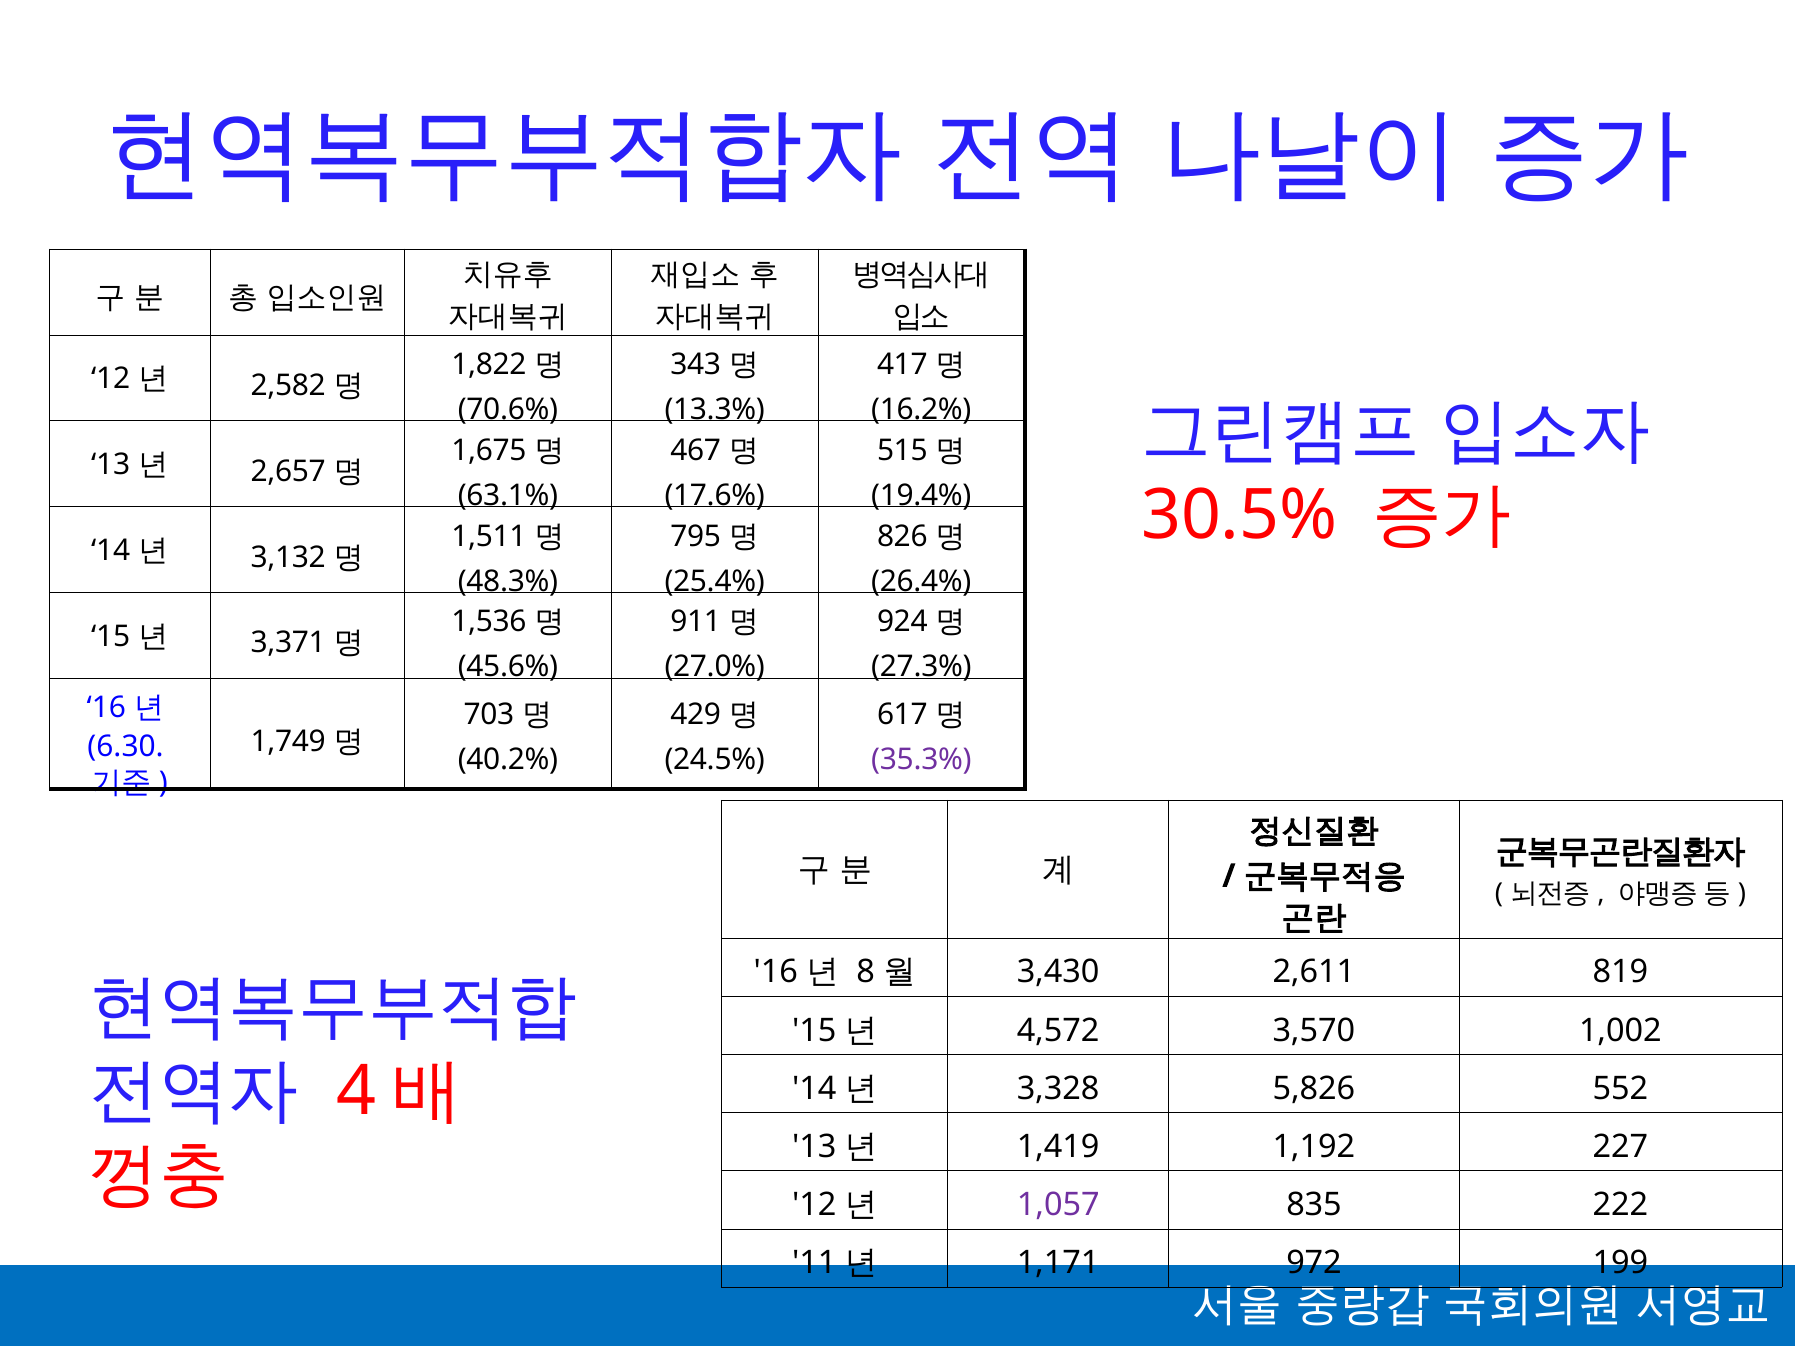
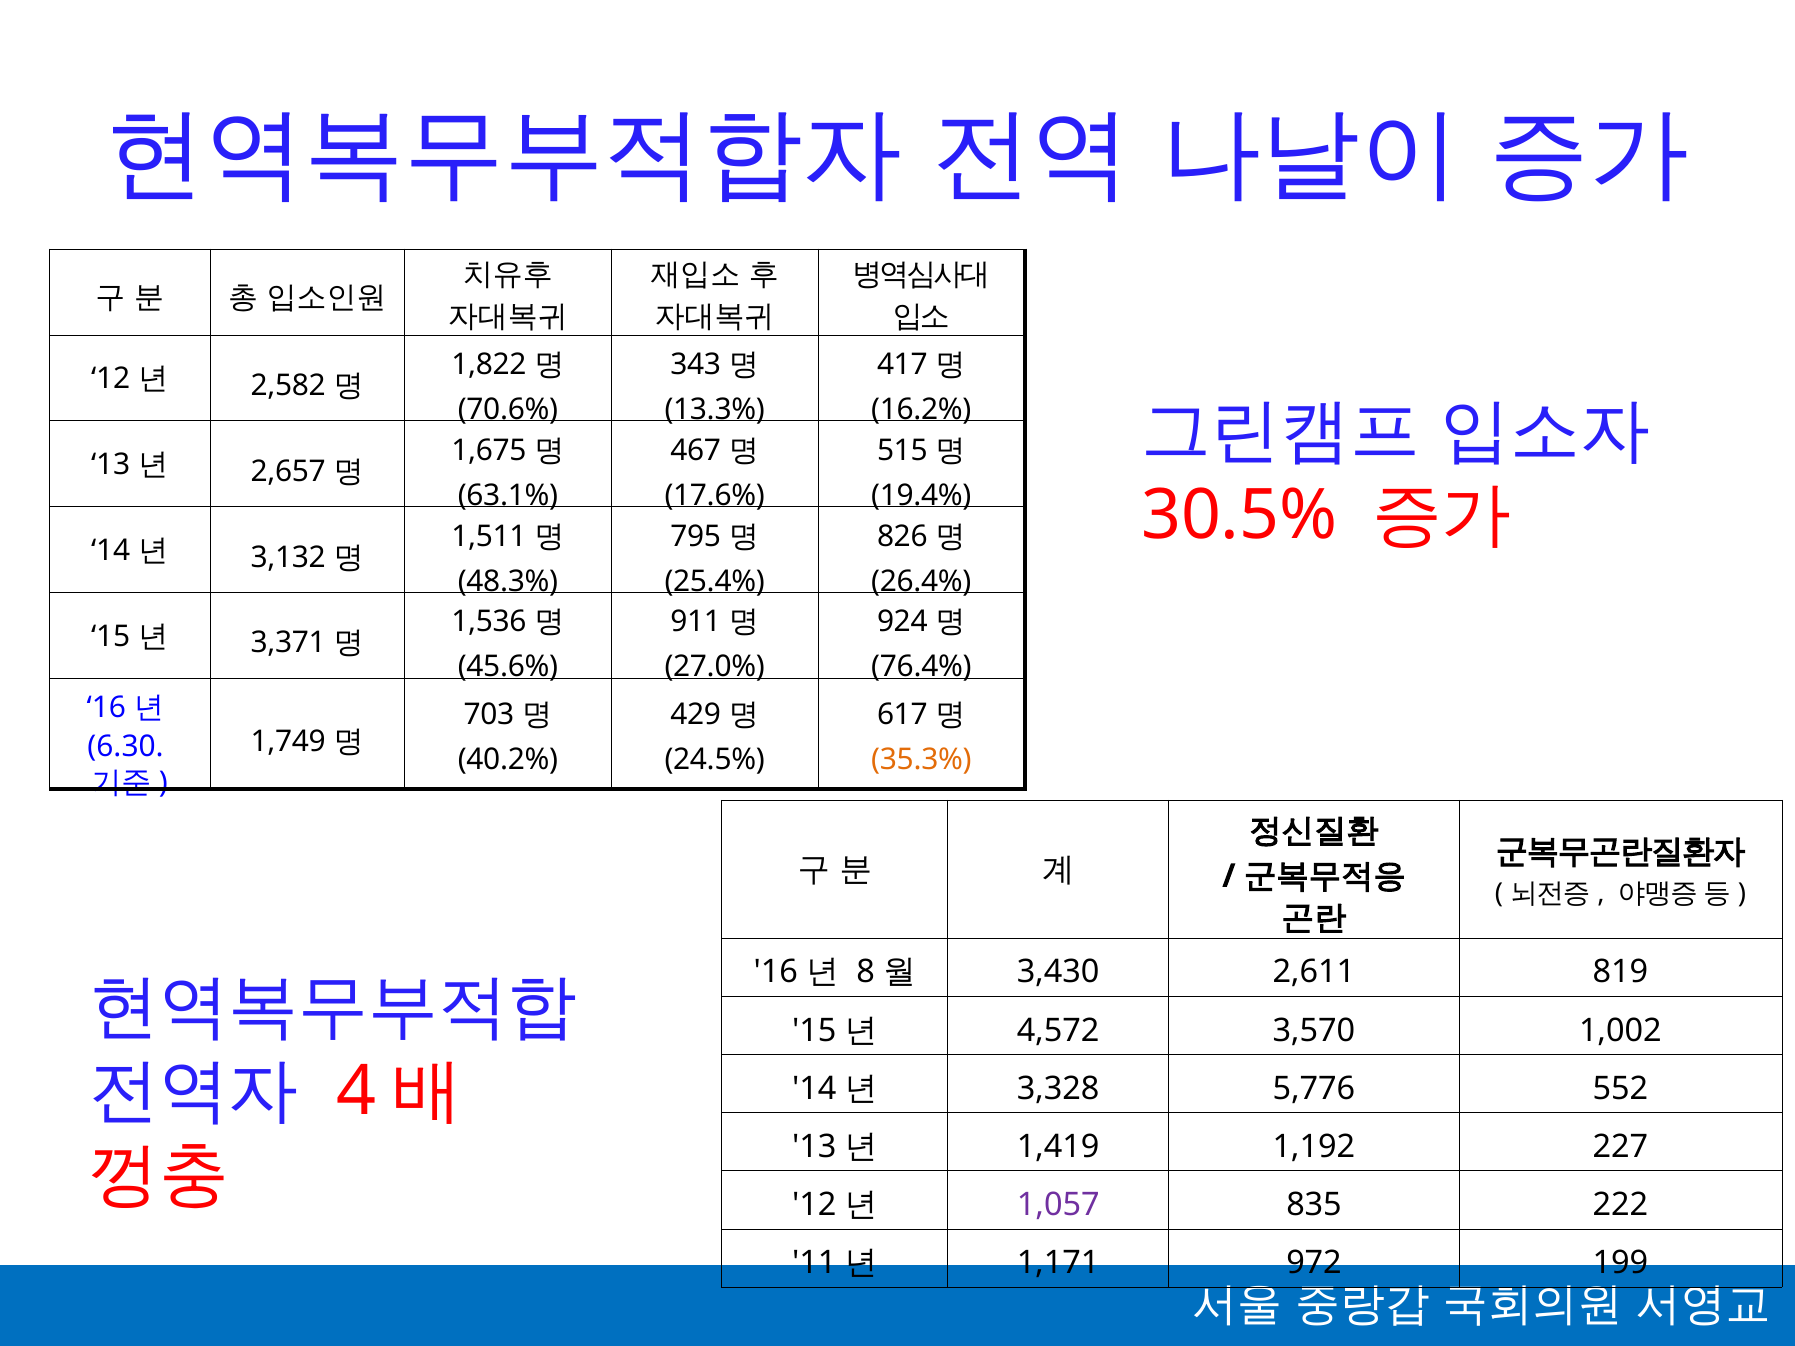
27.3%: 27.3% -> 76.4% (921, 667)
35.3% colour: purple -> orange (921, 760)
5,826: 5,826 -> 5,776 (1314, 1089)
